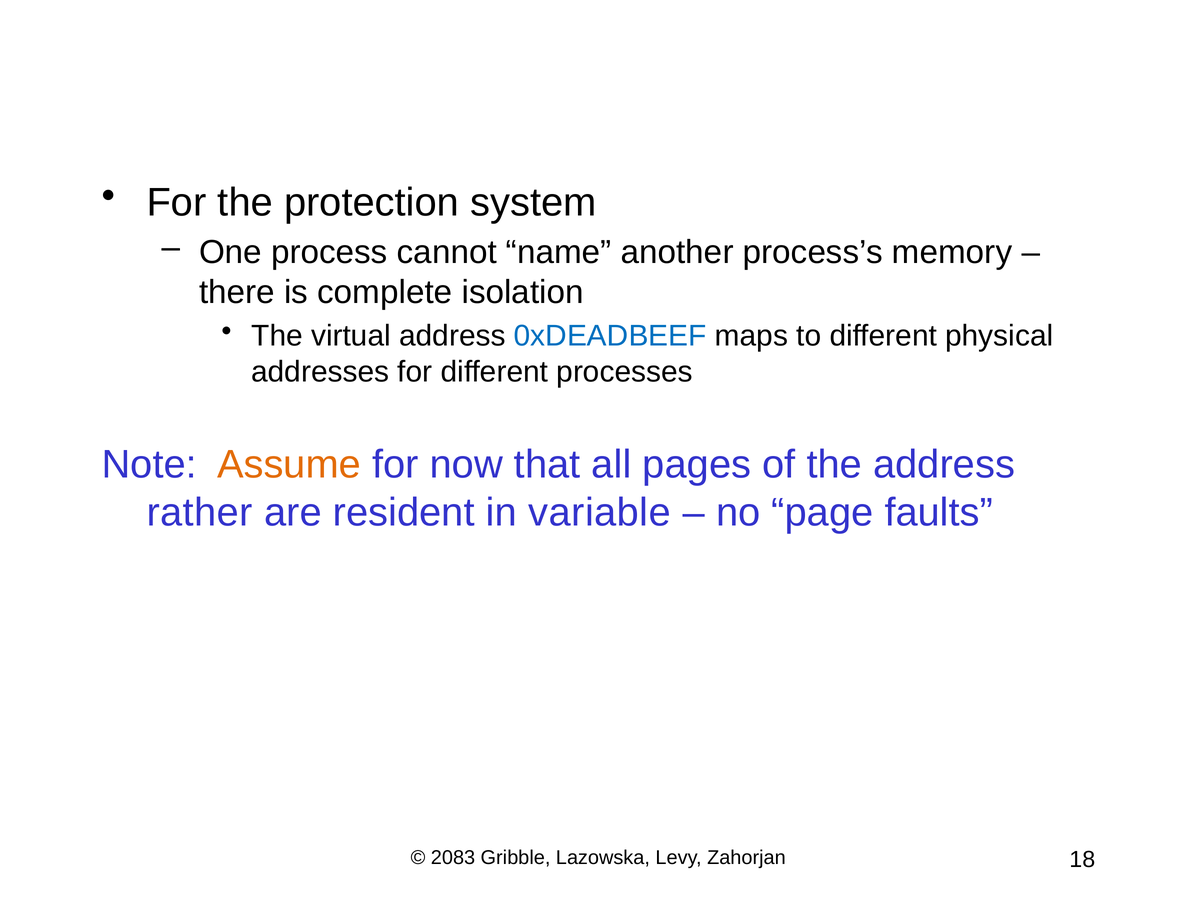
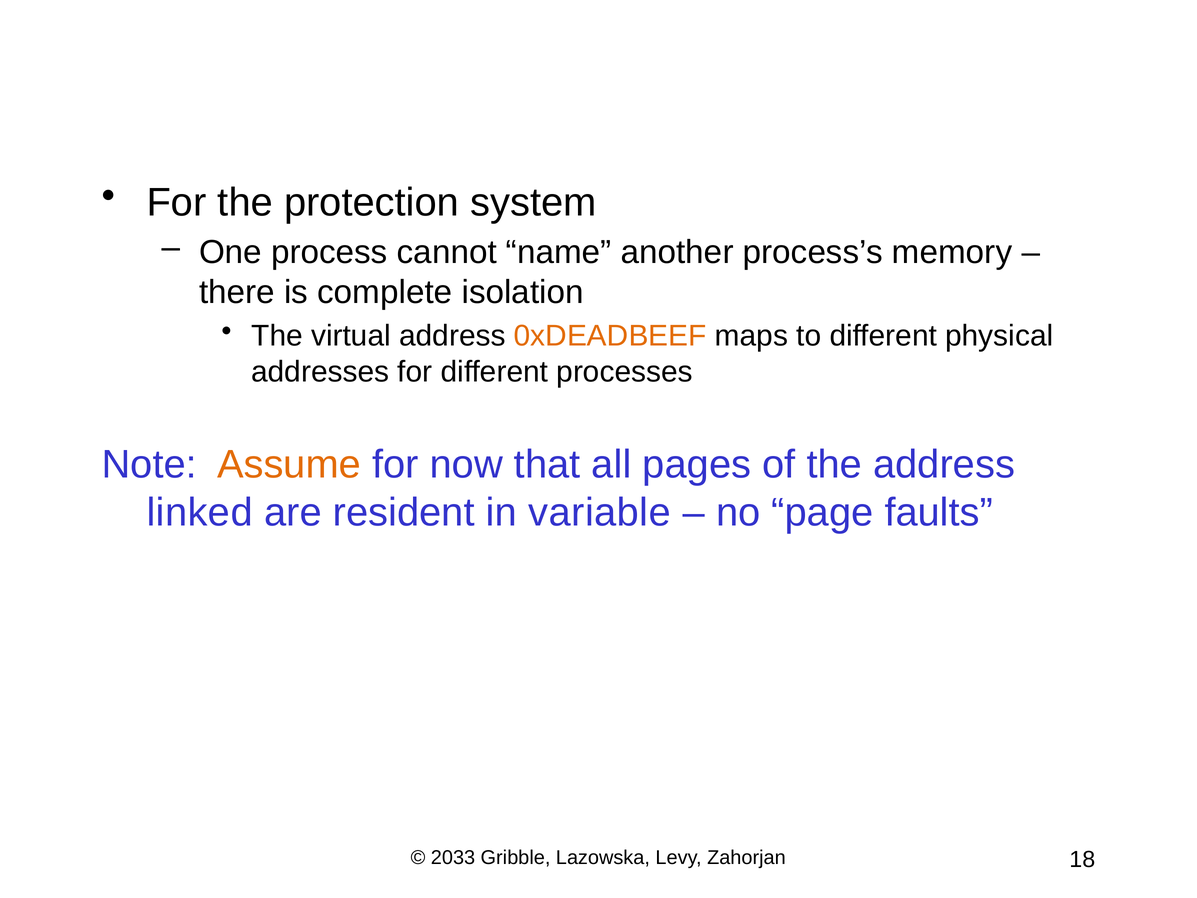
0xDEADBEEF colour: blue -> orange (610, 336)
rather: rather -> linked (200, 512)
2083: 2083 -> 2033 (453, 857)
